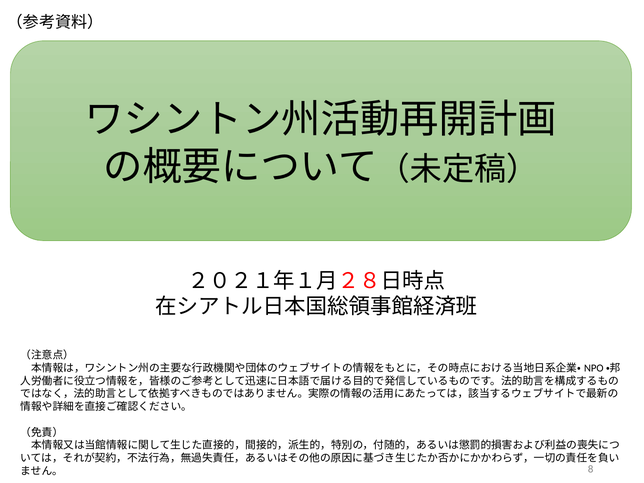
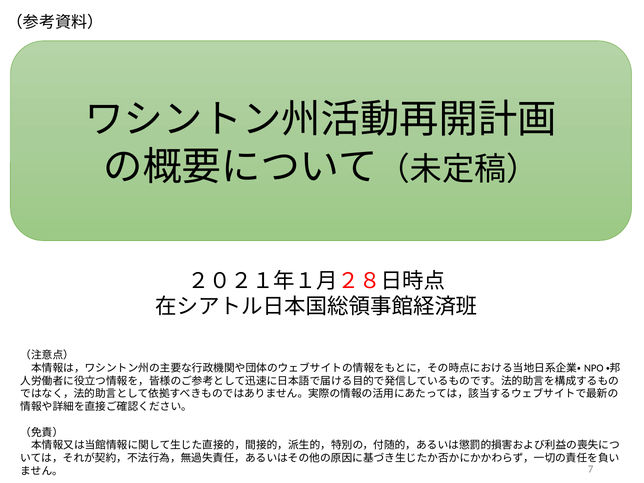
8: 8 -> 7 (591, 469)
